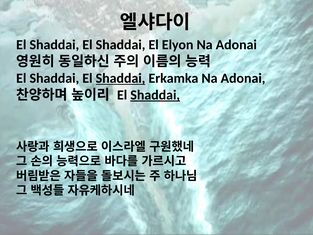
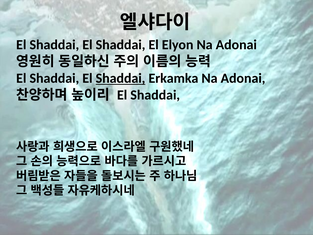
Shaddai underline: present -> none (155, 95)
